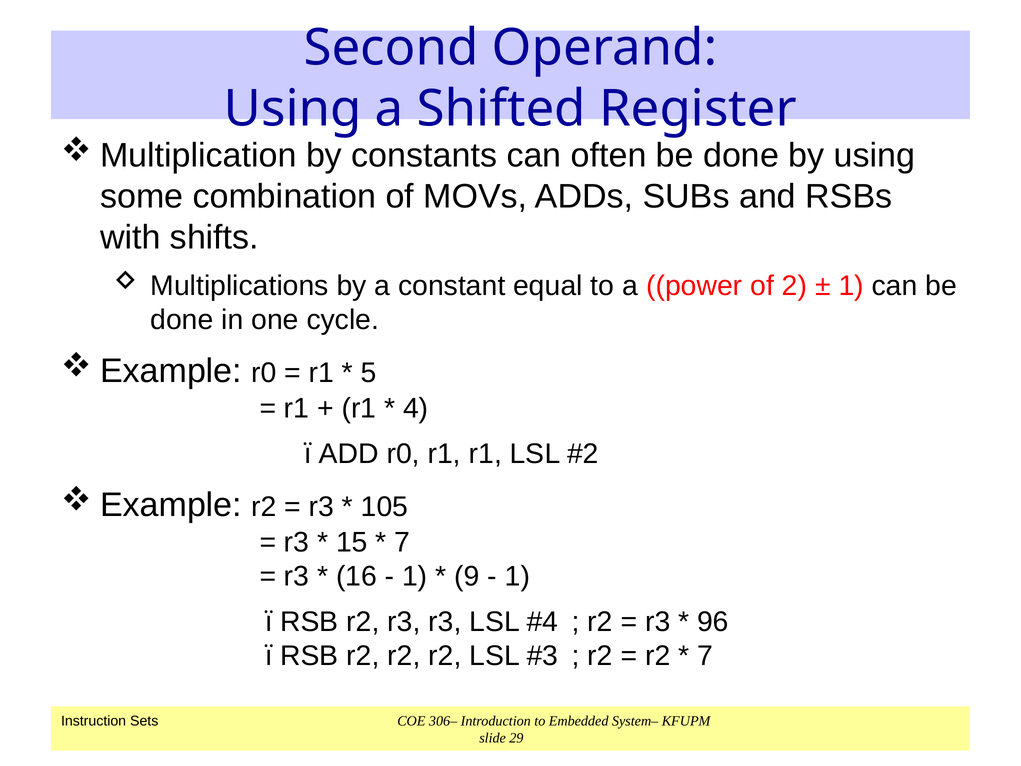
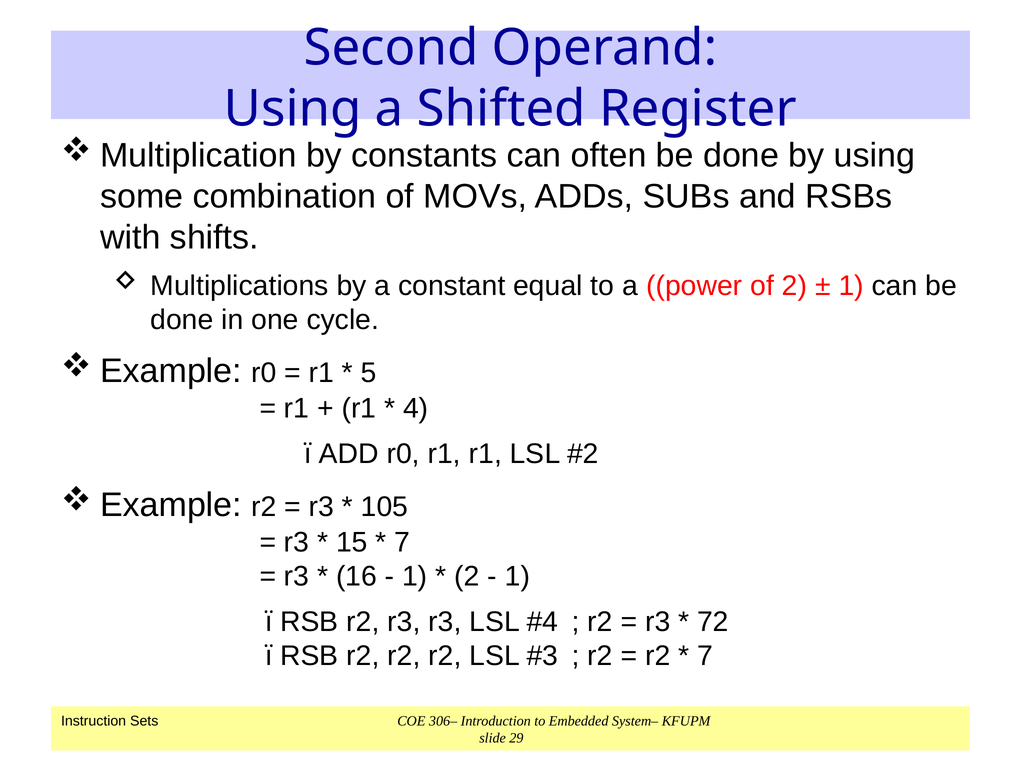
9: 9 -> 2 (467, 576)
96: 96 -> 72 (713, 621)
